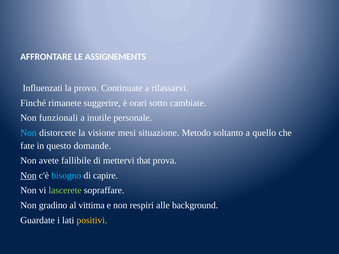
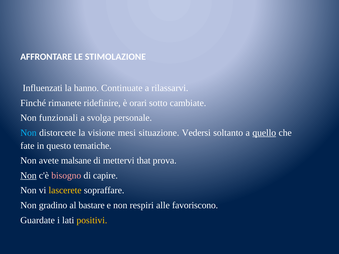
ASSIGNEMENTS: ASSIGNEMENTS -> STIMOLAZIONE (115, 57)
provo: provo -> hanno (86, 88)
suggerire: suggerire -> ridefinire (102, 103)
inutile: inutile -> svolga (99, 118)
Metodo: Metodo -> Vedersi (196, 133)
quello underline: none -> present (264, 133)
domande: domande -> tematiche (92, 146)
fallibile: fallibile -> malsane (76, 161)
bisogno colour: light blue -> pink (66, 176)
lascerete colour: light green -> yellow (65, 191)
vittima: vittima -> bastare (92, 205)
background: background -> favoriscono (195, 205)
